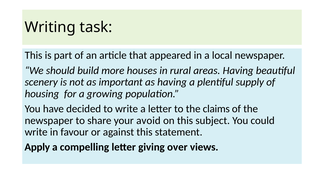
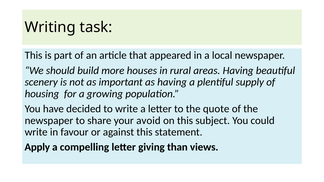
claims: claims -> quote (216, 109)
over: over -> than (177, 147)
